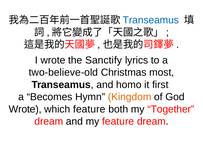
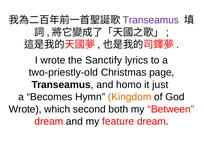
Transeamus colour: blue -> purple (151, 20)
two-believe-old: two-believe-old -> two-priestly-old (63, 72)
most: most -> page (162, 72)
first: first -> just (160, 84)
which feature: feature -> second (89, 109)
Together: Together -> Between (171, 109)
